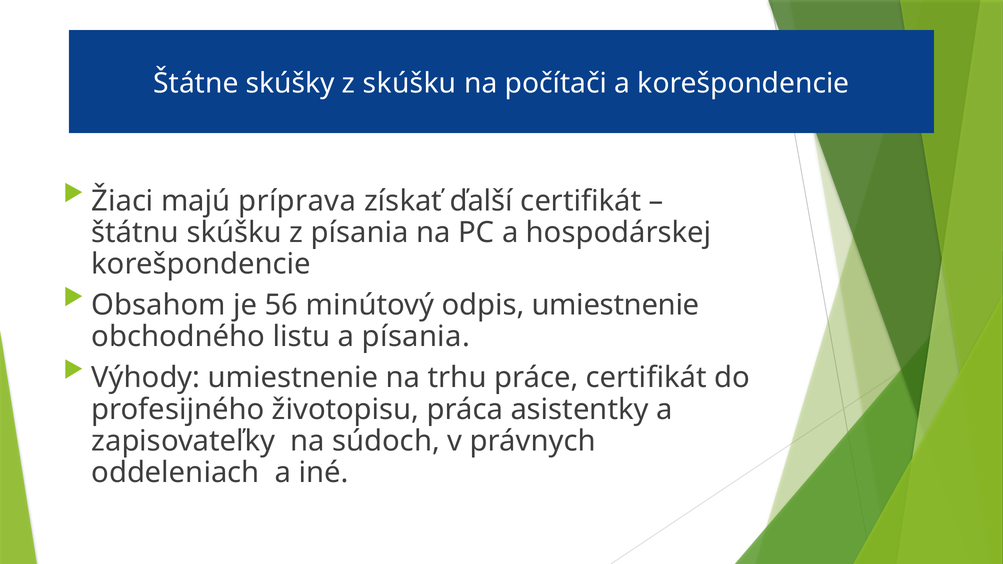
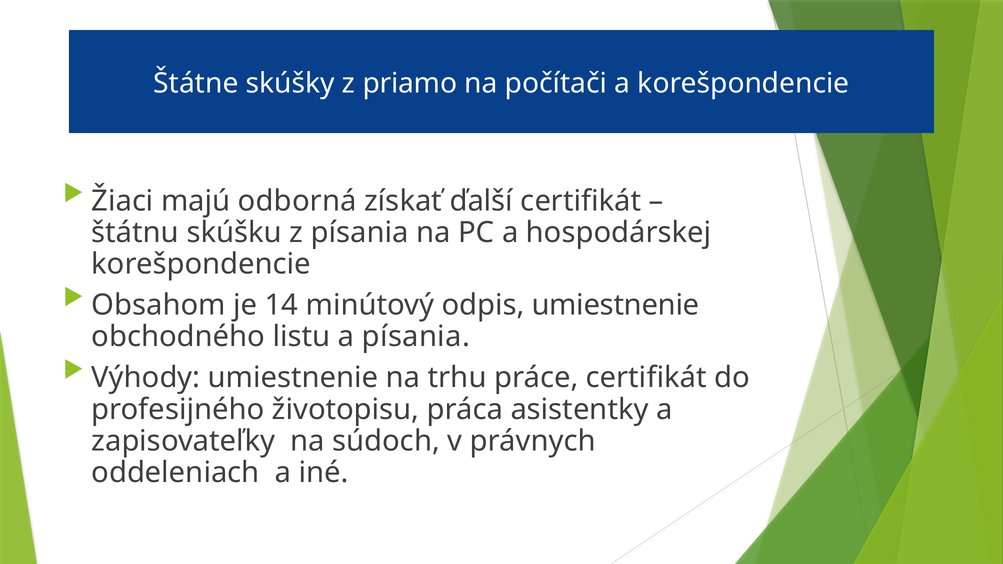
z skúšku: skúšku -> priamo (410, 83)
príprava: príprava -> odborná (297, 201)
56: 56 -> 14 (282, 305)
